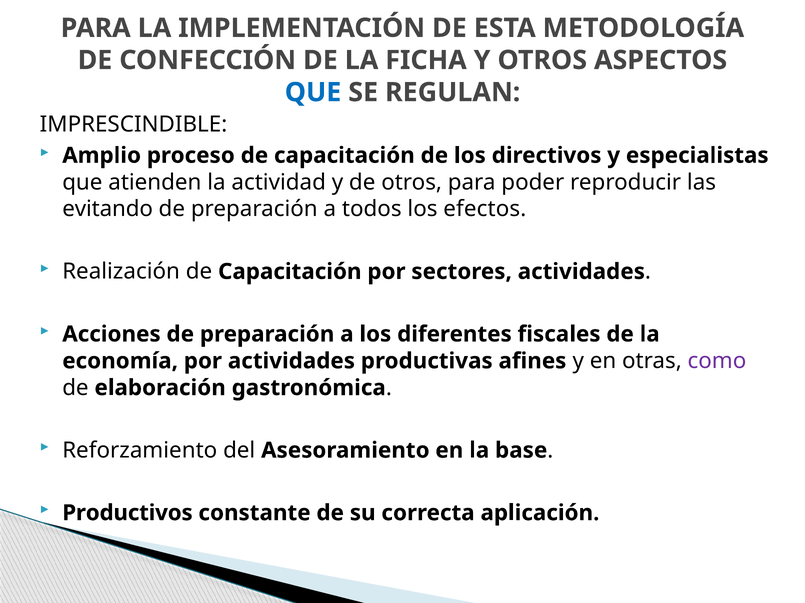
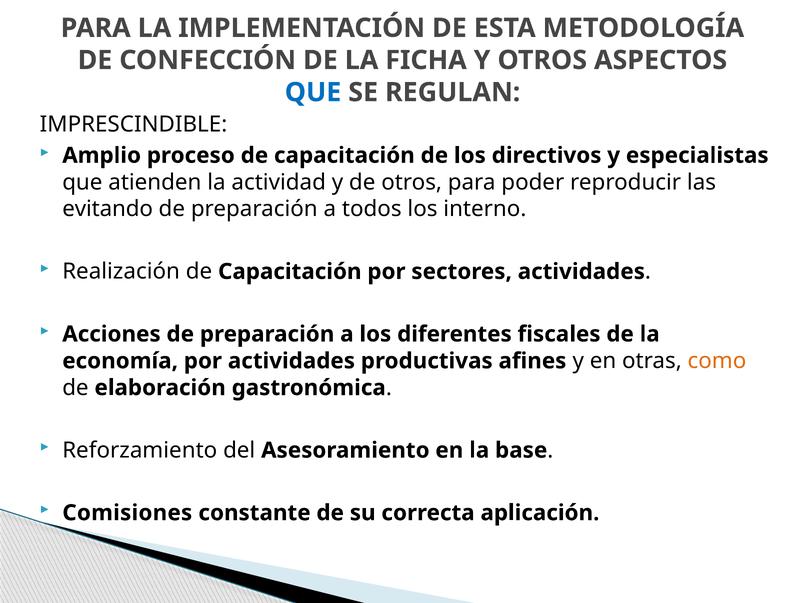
efectos: efectos -> interno (485, 209)
como colour: purple -> orange (717, 361)
Productivos: Productivos -> Comisiones (127, 513)
